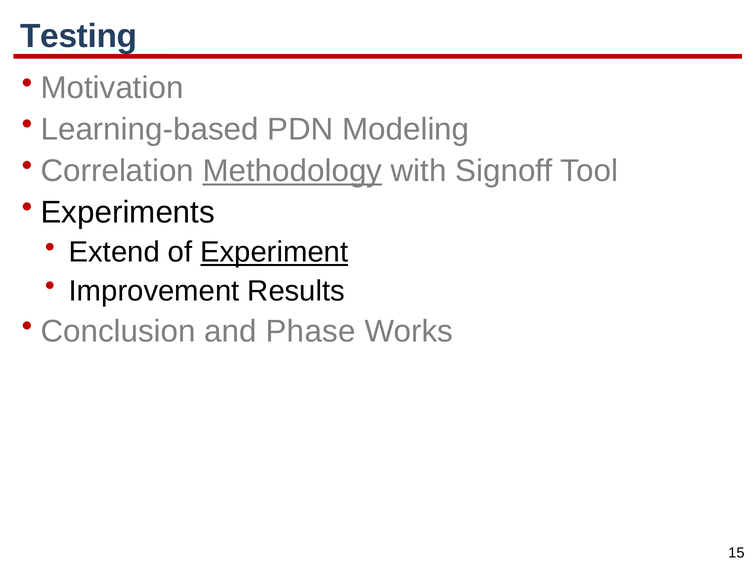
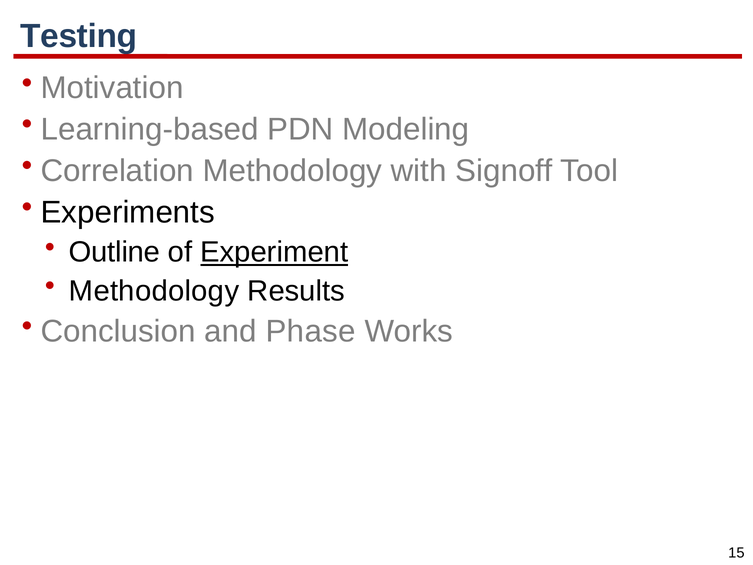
Methodology underline: present -> none (292, 171)
Extend: Extend -> Outline (114, 252)
Improvement: Improvement -> Methodology (154, 291)
